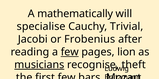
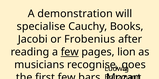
mathematically: mathematically -> demonstration (75, 14)
Trivial: Trivial -> Books (127, 27)
musicians underline: present -> none (39, 65)
theft: theft -> goes (134, 65)
